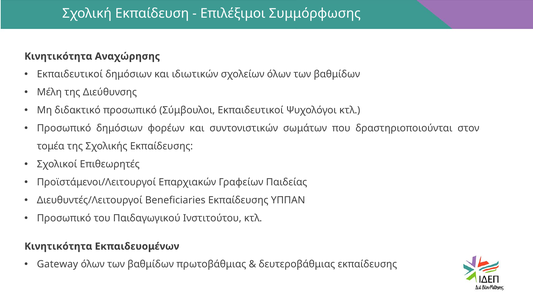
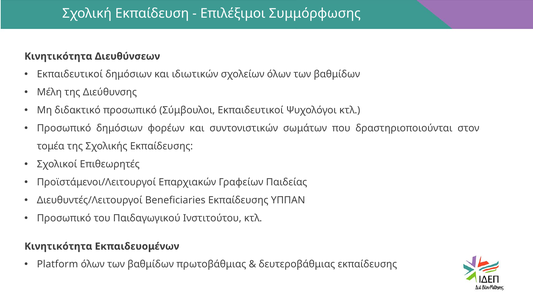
Αναχώρησης: Αναχώρησης -> Διευθύνσεων (127, 56)
Gateway: Gateway -> Platform (57, 264)
